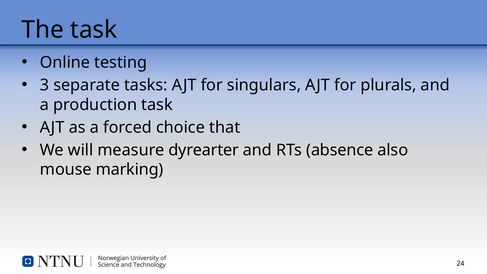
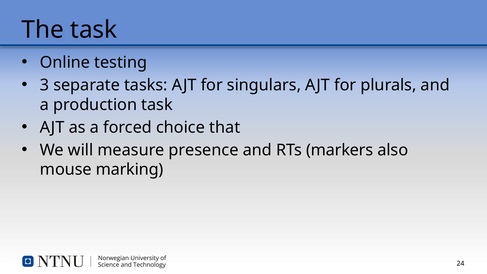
dyrearter: dyrearter -> presence (204, 150)
absence: absence -> markers (340, 150)
